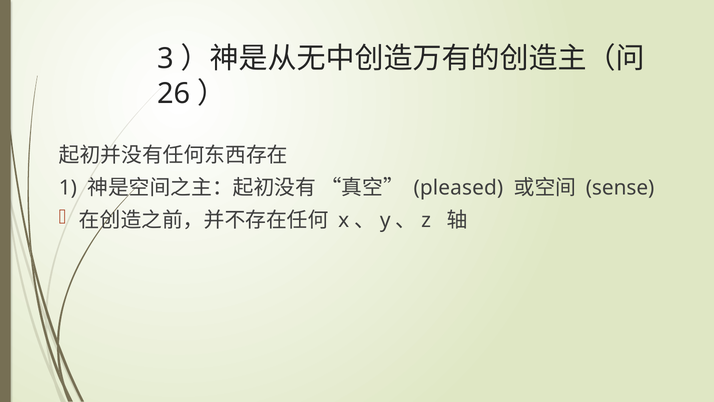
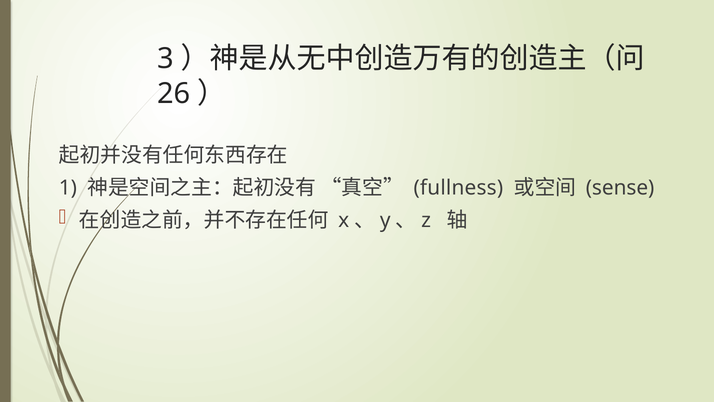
pleased: pleased -> fullness (458, 188)
